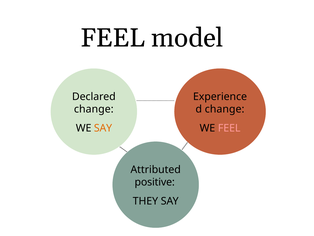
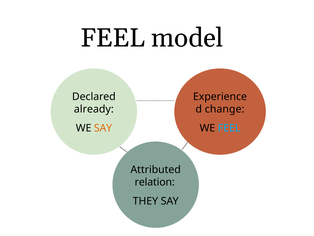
change: change -> already (94, 109)
FEEL colour: pink -> light blue (229, 128)
positive: positive -> relation (155, 182)
